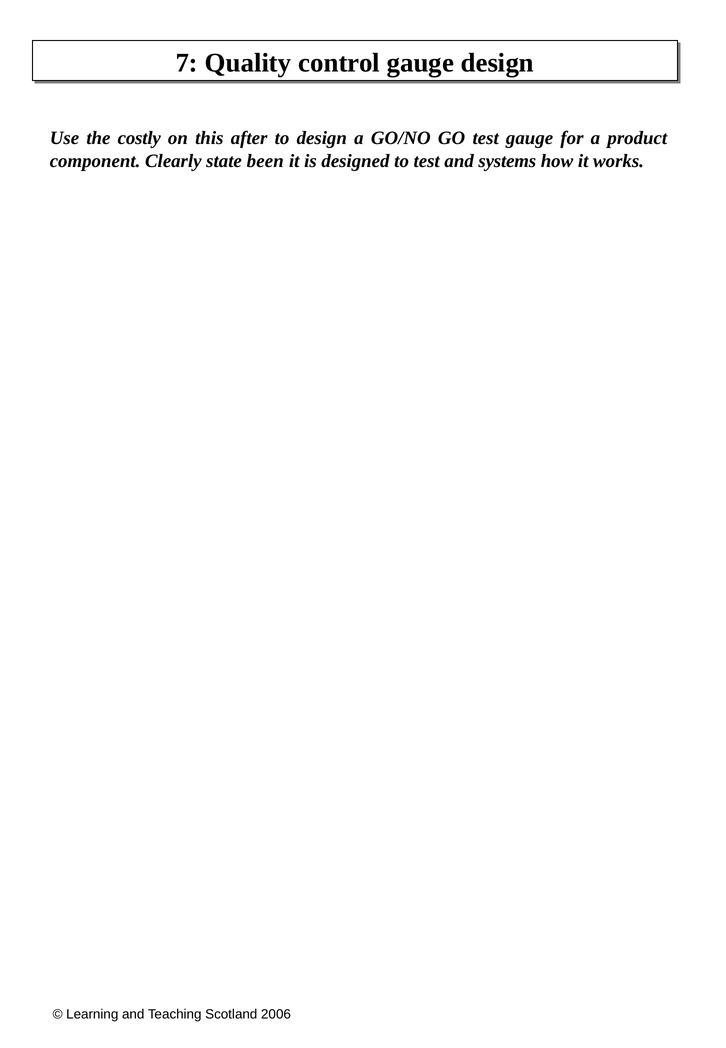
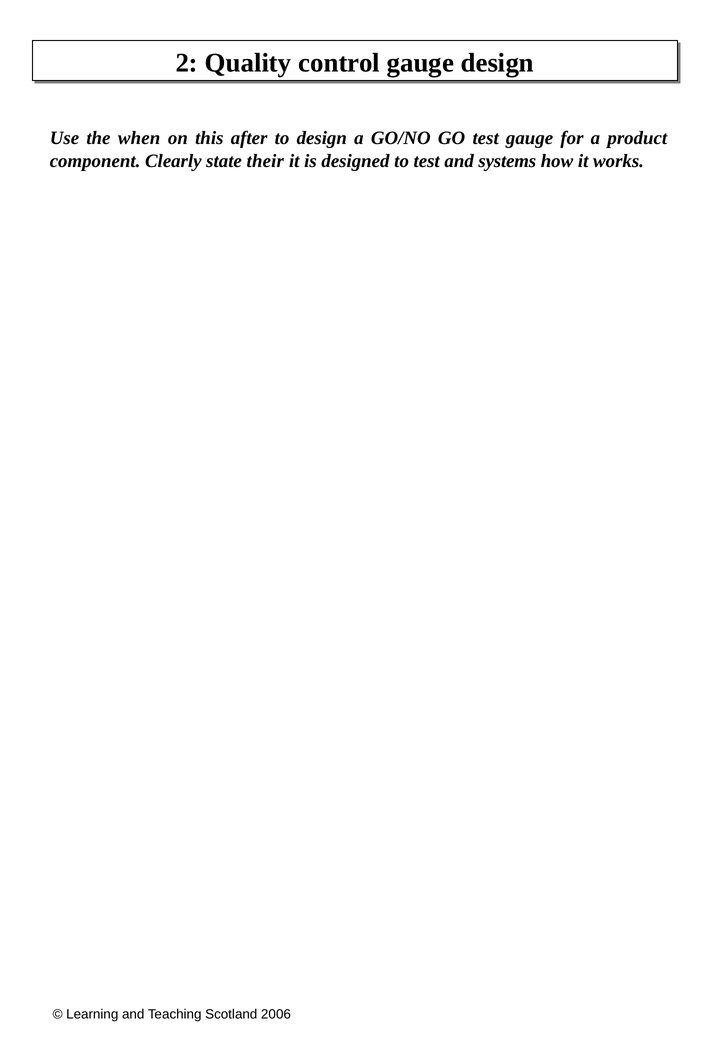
7: 7 -> 2 (187, 63)
costly: costly -> when (139, 138)
been: been -> their (265, 161)
